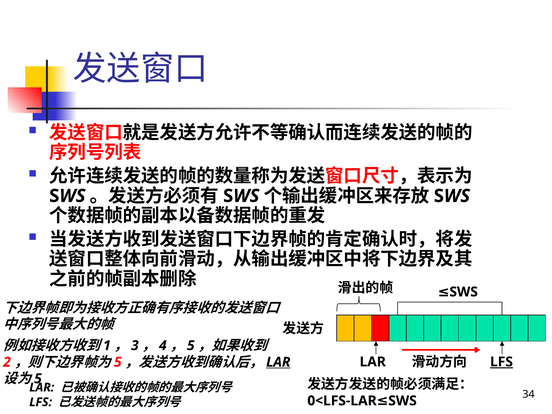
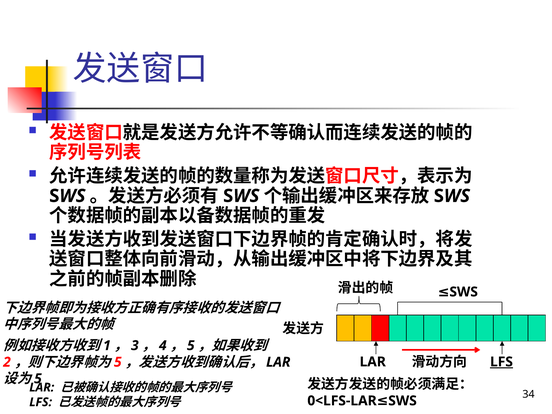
LAR underline: present -> none (278, 362)
